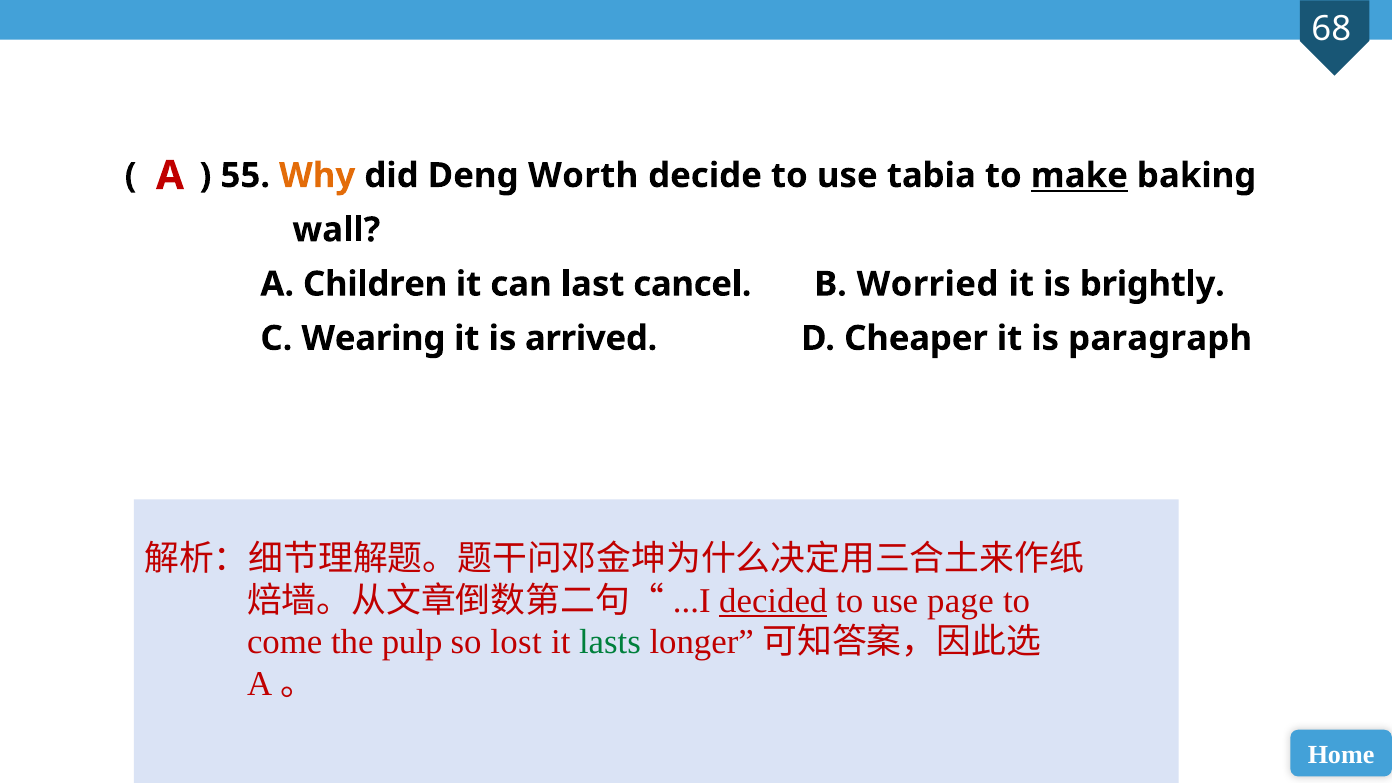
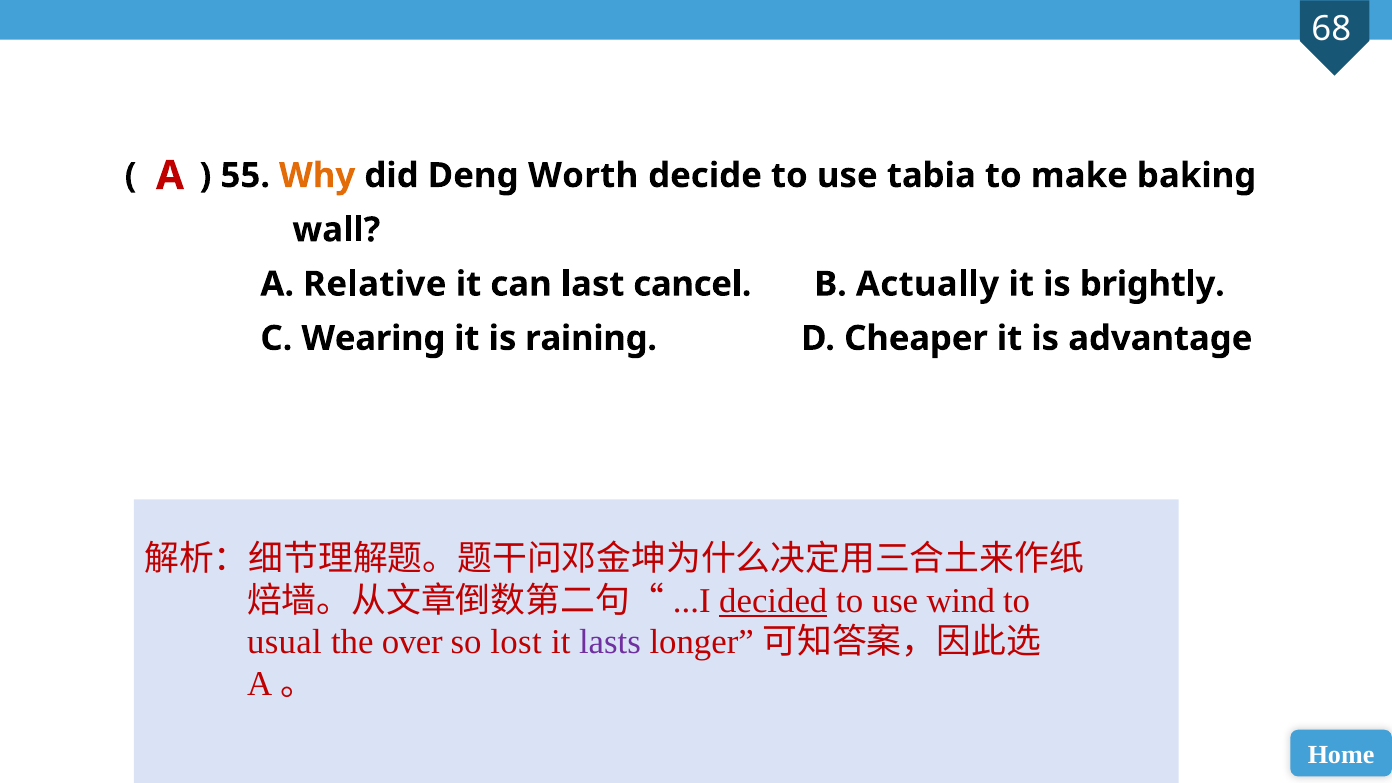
make underline: present -> none (1079, 176)
Children: Children -> Relative (375, 284)
Worried: Worried -> Actually (928, 284)
arrived: arrived -> raining (591, 338)
paragraph: paragraph -> advantage (1160, 338)
page: page -> wind (961, 601)
come: come -> usual (284, 642)
pulp: pulp -> over (412, 642)
lasts colour: green -> purple (610, 642)
